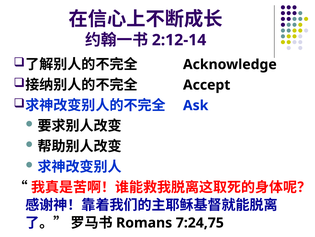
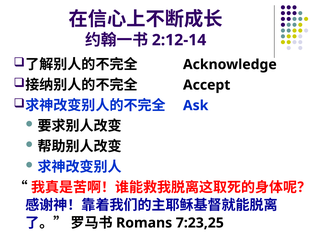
7:24,75: 7:24,75 -> 7:23,25 (200, 222)
